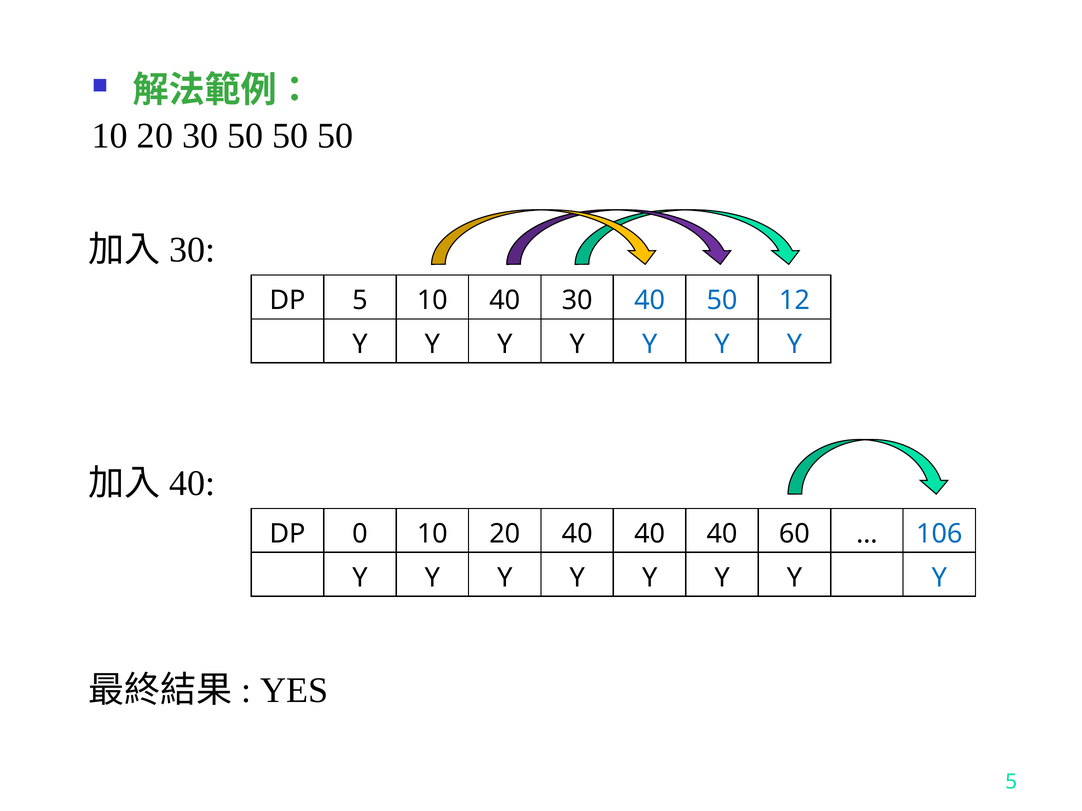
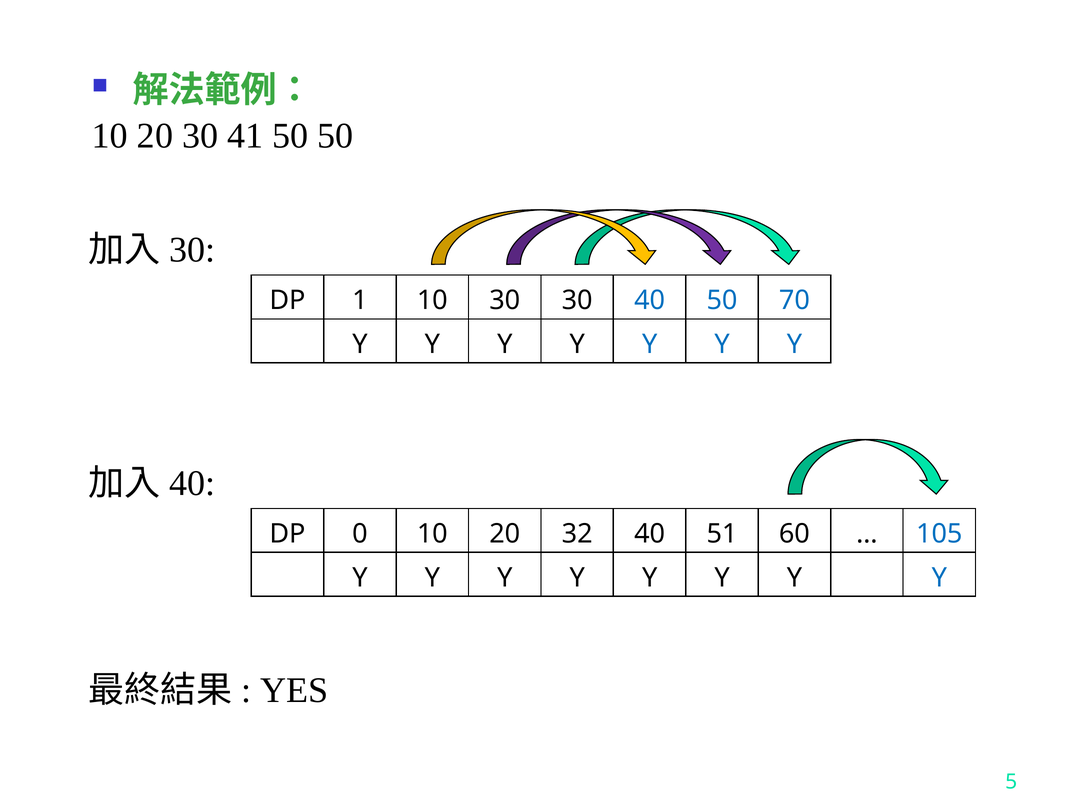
30 50: 50 -> 41 (245, 136)
DP 5: 5 -> 1 (360, 301)
10 40: 40 -> 30 (505, 301)
12: 12 -> 70 (794, 301)
20 40: 40 -> 32 (577, 534)
40: 40 -> 51 (722, 534)
106: 106 -> 105 (939, 534)
